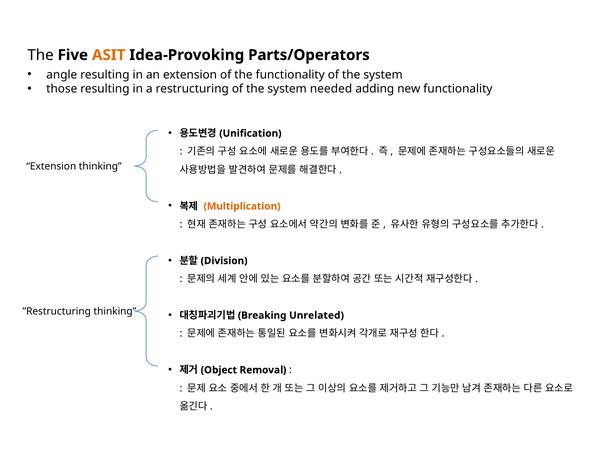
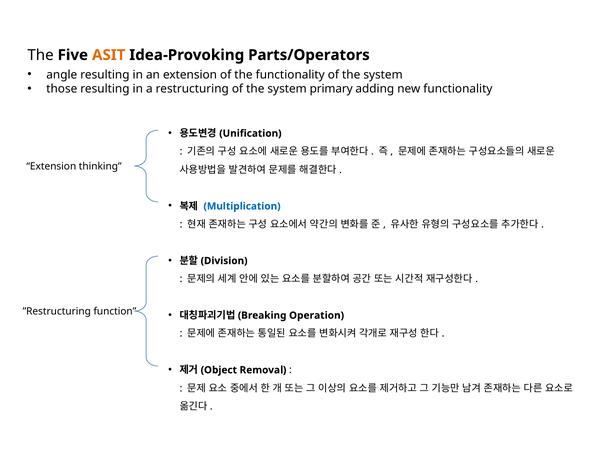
needed: needed -> primary (331, 89)
Multiplication colour: orange -> blue (242, 206)
”Restructuring thinking: thinking -> function (115, 311)
Unrelated: Unrelated -> Operation (317, 315)
